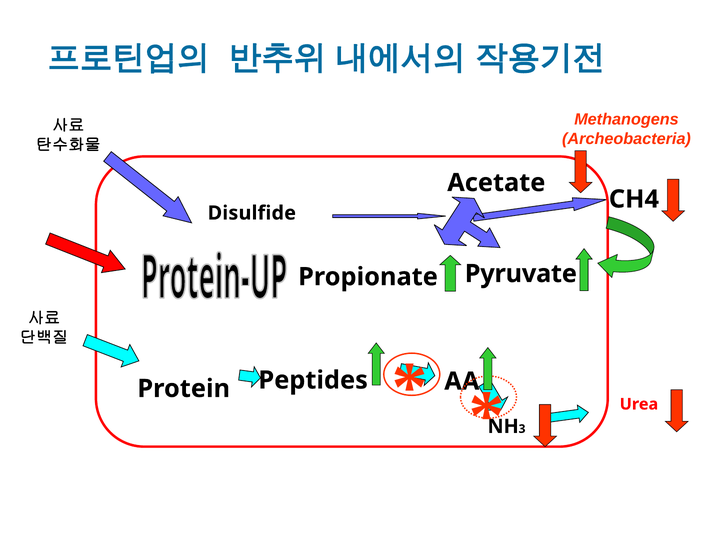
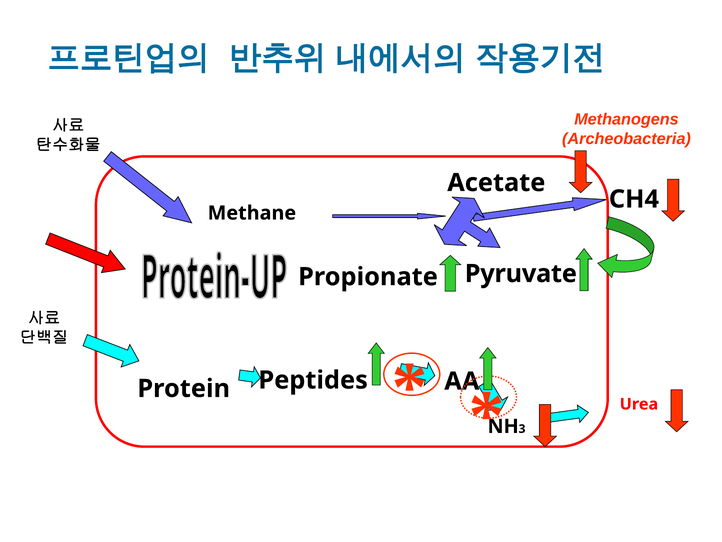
Disulfide: Disulfide -> Methane (252, 213)
